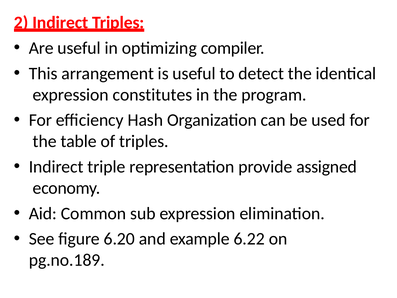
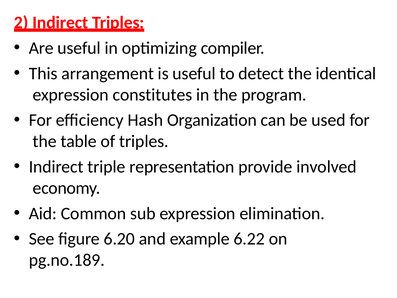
assigned: assigned -> involved (327, 167)
